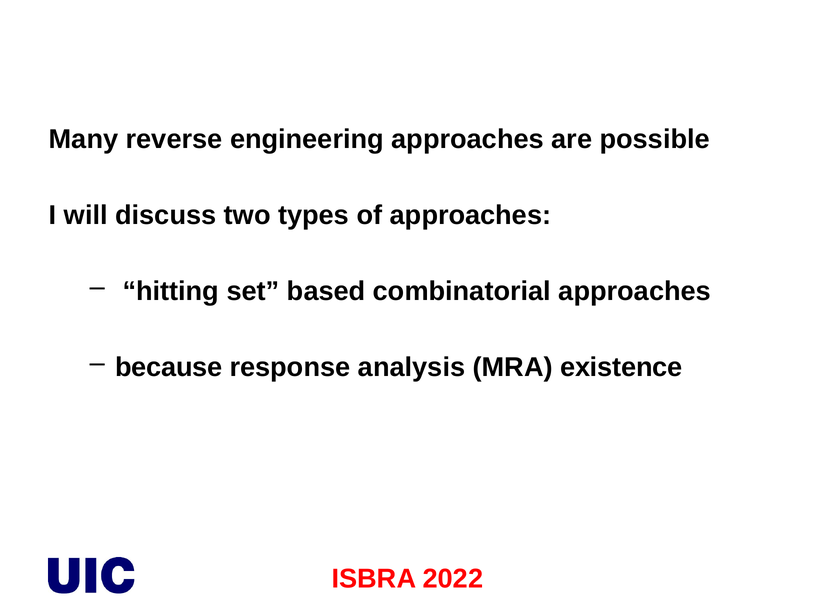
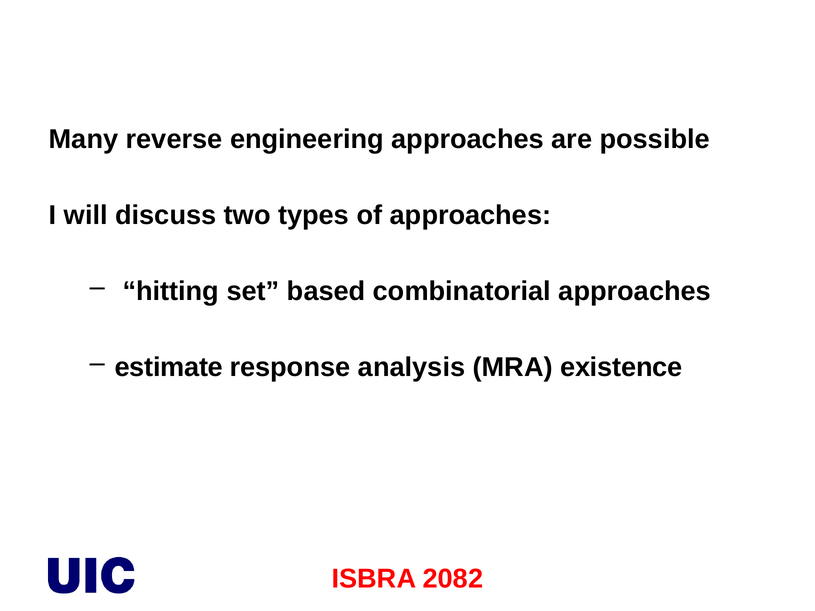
because: because -> estimate (169, 367)
2022: 2022 -> 2082 (453, 579)
